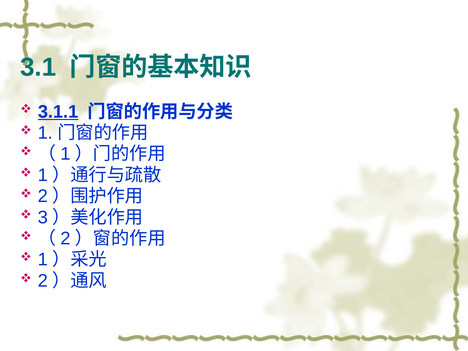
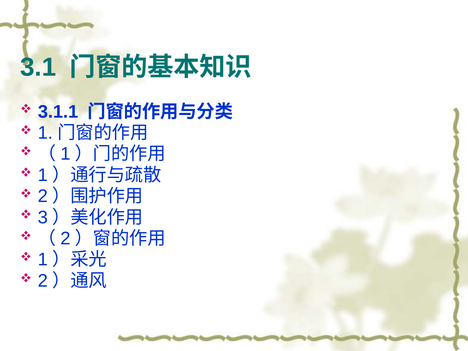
3.1.1 underline: present -> none (58, 112)
